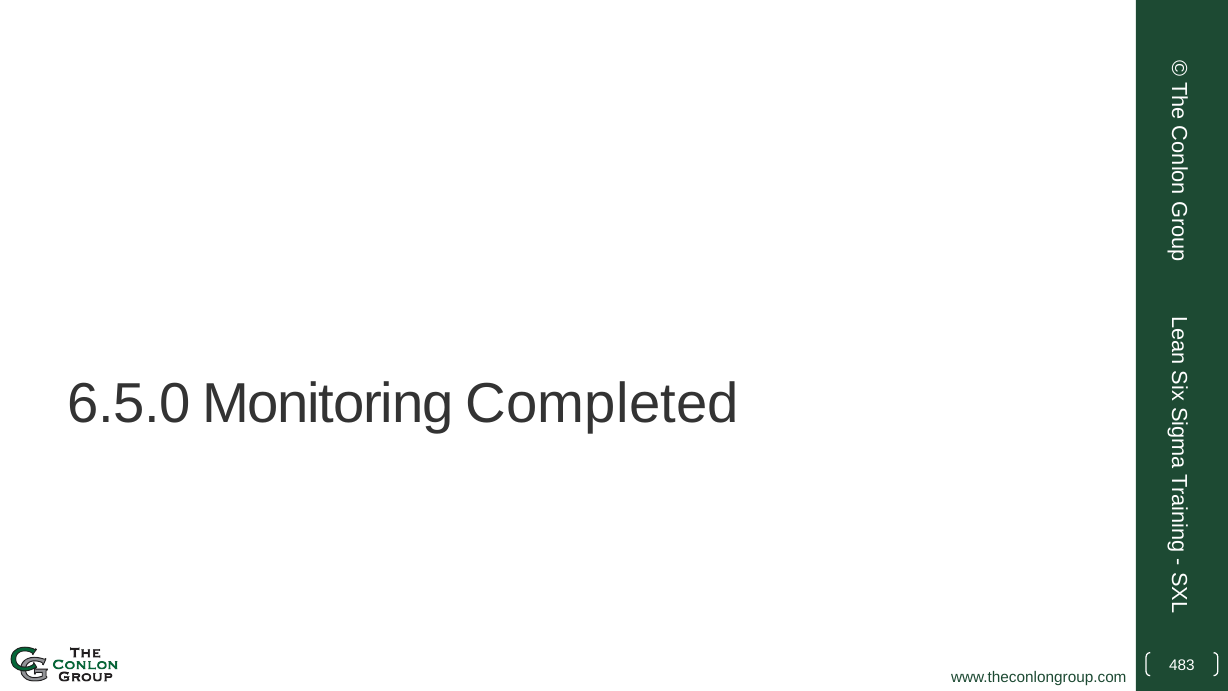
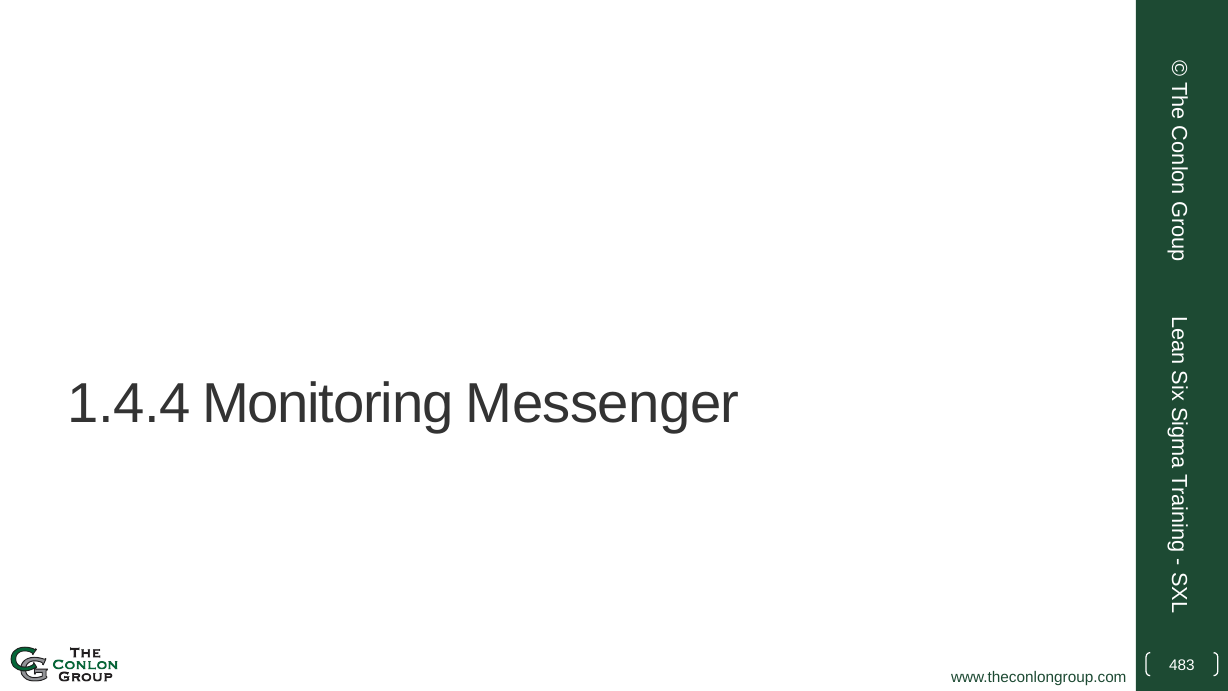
6.5.0: 6.5.0 -> 1.4.4 (129, 403)
Completed: Completed -> Messenger (603, 403)
